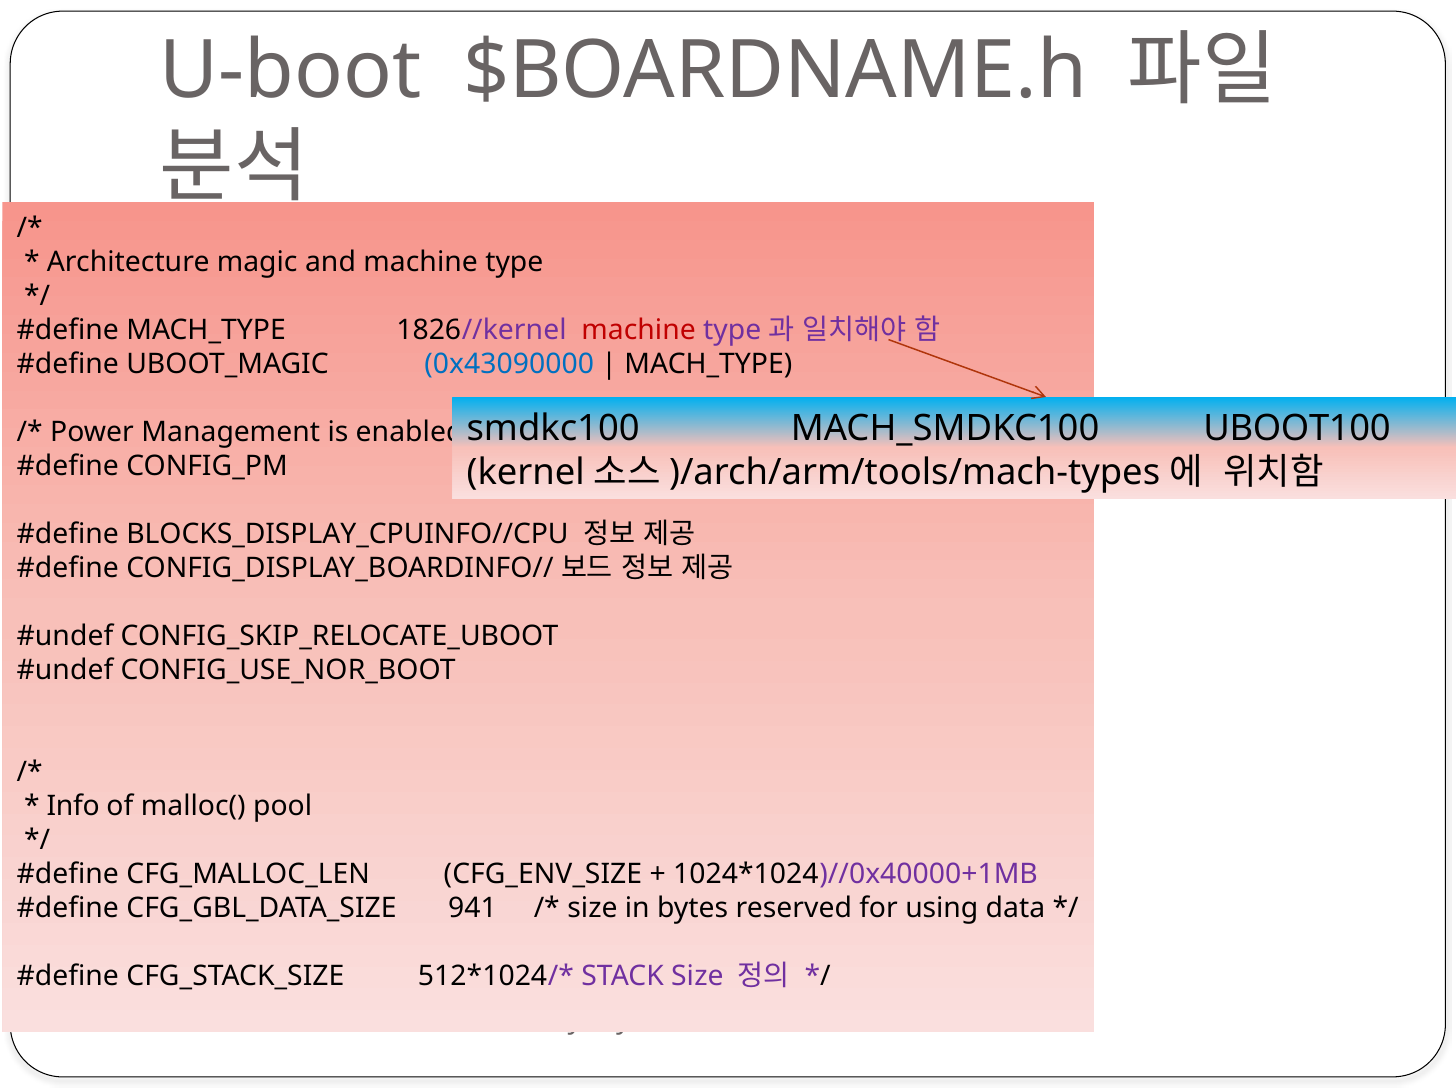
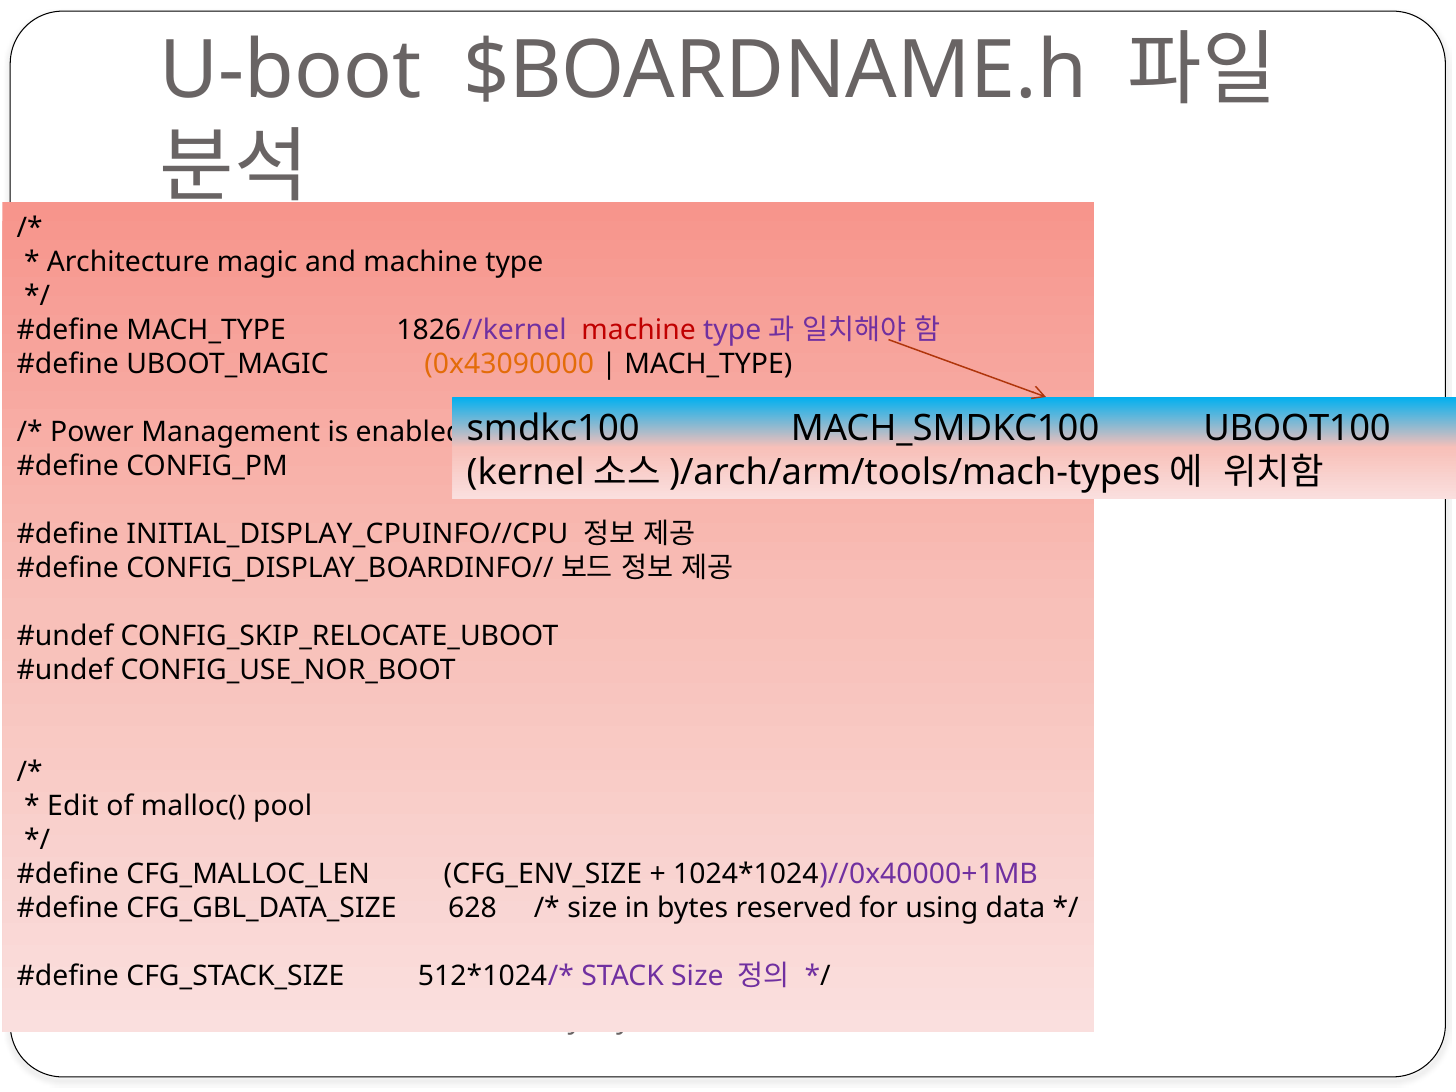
0x43090000 colour: blue -> orange (509, 364)
BLOCKS_DISPLAY_CPUINFO//CPU: BLOCKS_DISPLAY_CPUINFO//CPU -> INITIAL_DISPLAY_CPUINFO//CPU (347, 534)
Info: Info -> Edit (73, 806)
941: 941 -> 628 (473, 908)
